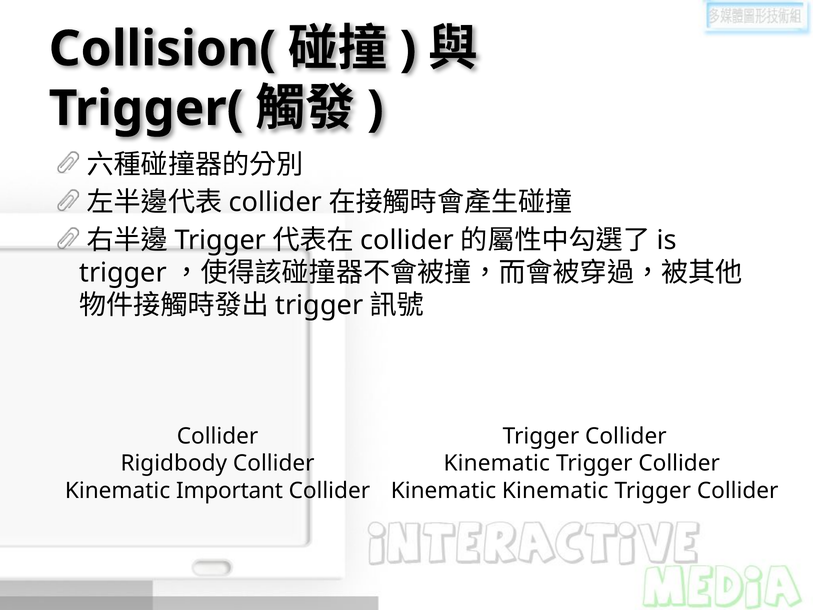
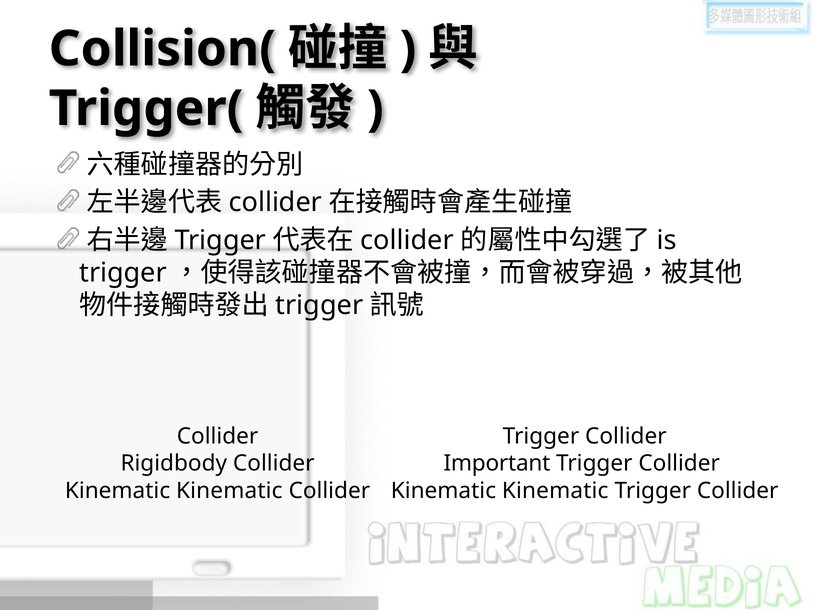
Kinematic: Kinematic -> Important (497, 463)
Important: Important -> Kinematic (229, 490)
